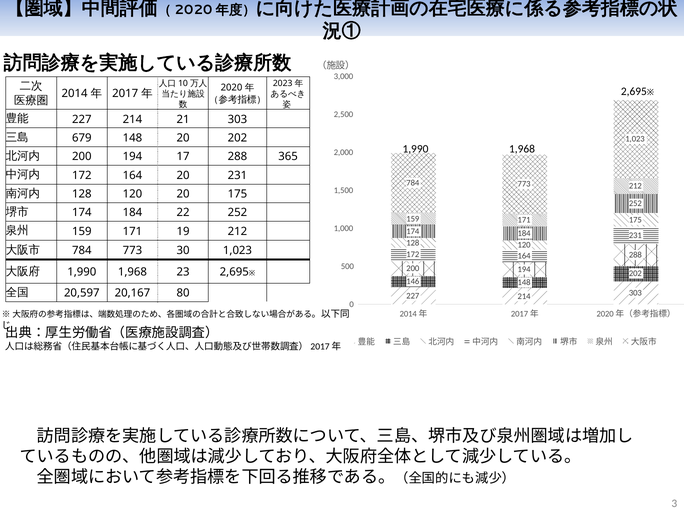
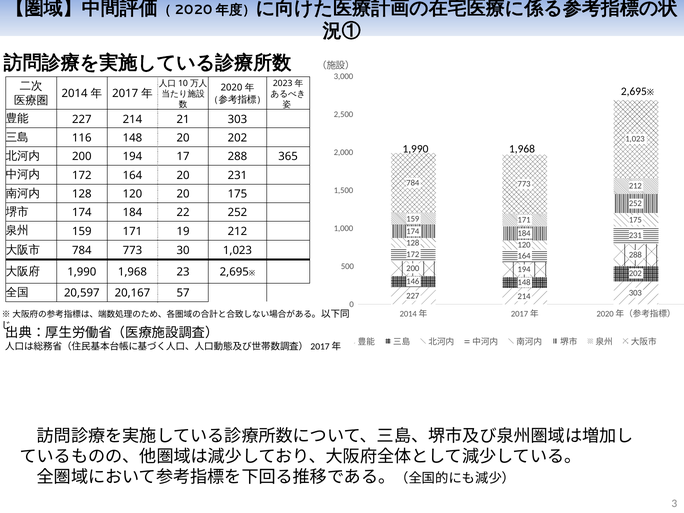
679: 679 -> 116 (82, 138)
80: 80 -> 57 (183, 293)
